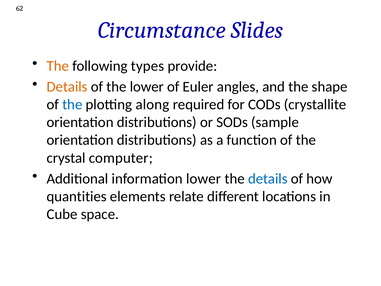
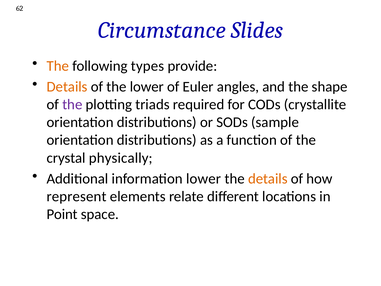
the colour: blue -> purple (72, 104)
along: along -> triads (152, 104)
computer: computer -> physically (121, 158)
details colour: blue -> orange (268, 178)
quantities: quantities -> represent (77, 196)
Cube: Cube -> Point (62, 214)
